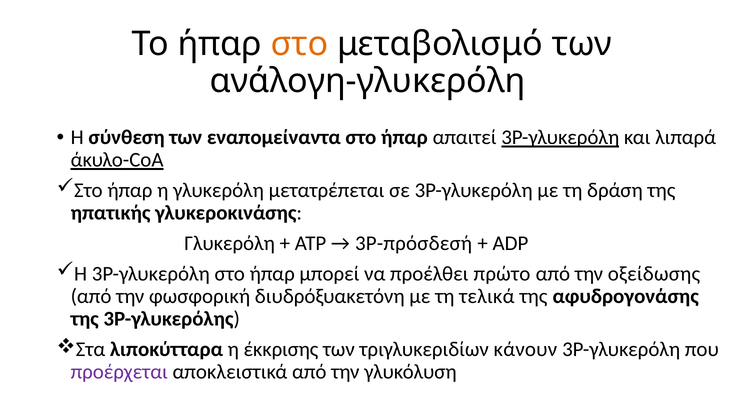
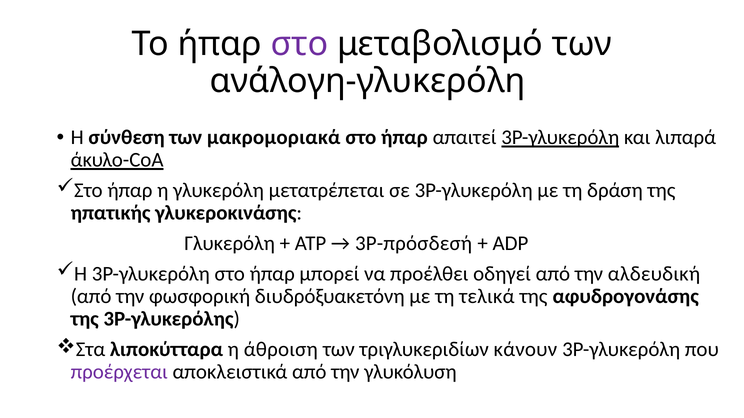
στο colour: orange -> purple (300, 44)
εναπομείναντα: εναπομείναντα -> μακρομοριακά (274, 138)
πρώτο: πρώτο -> οδηγεί (502, 274)
οξείδωσης: οξείδωσης -> αλδευδική (654, 274)
έκκρισης: έκκρισης -> άθροιση (281, 350)
